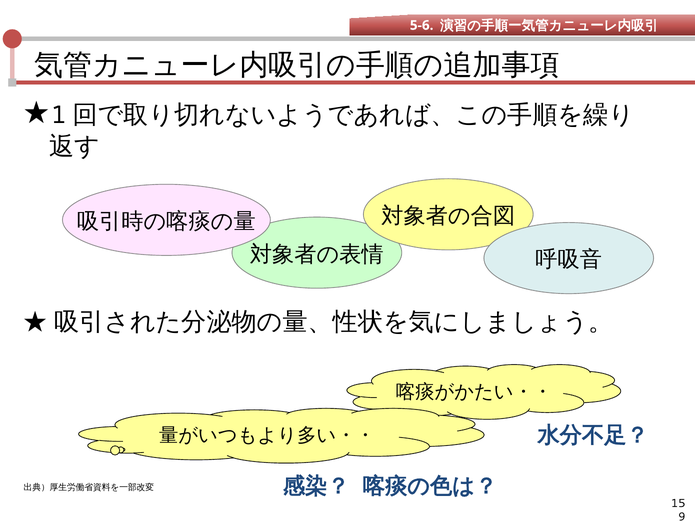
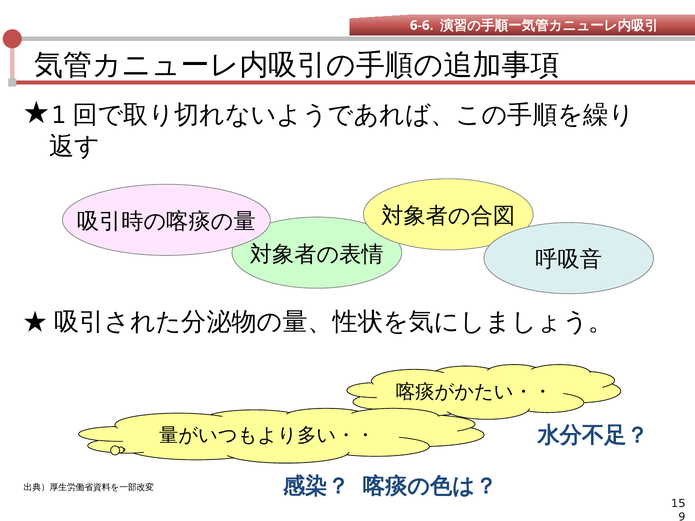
5-6: 5-6 -> 6-6 (422, 25)
